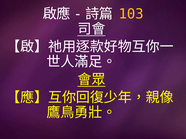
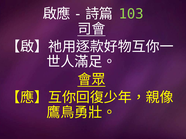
103 colour: yellow -> light green (131, 14)
